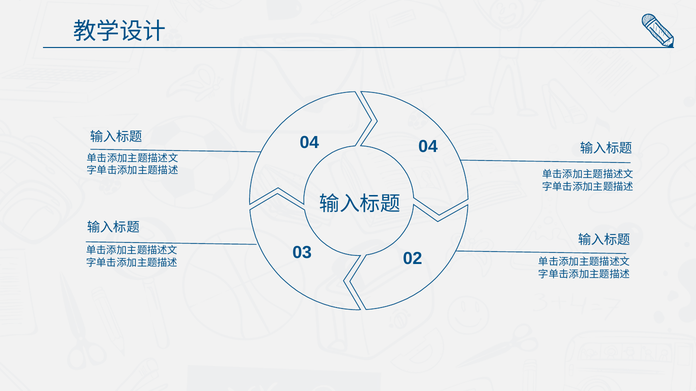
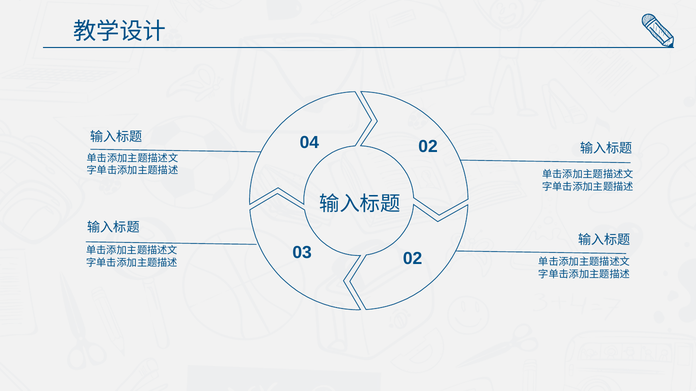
04 04: 04 -> 02 (428, 147)
